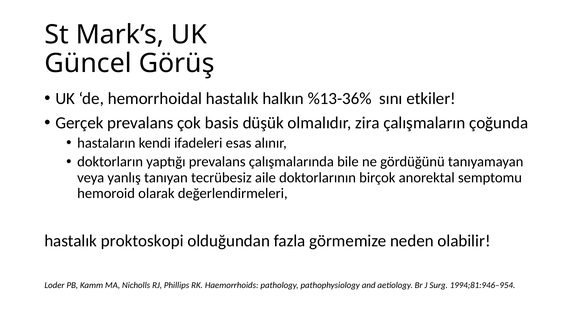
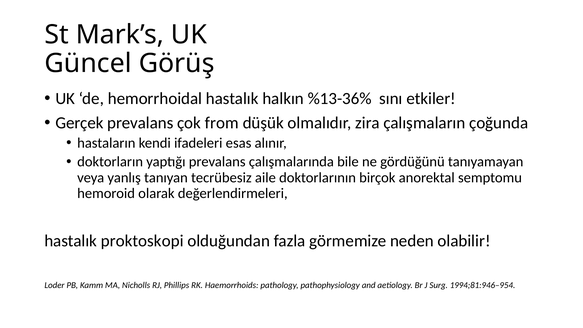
basis: basis -> from (222, 123)
